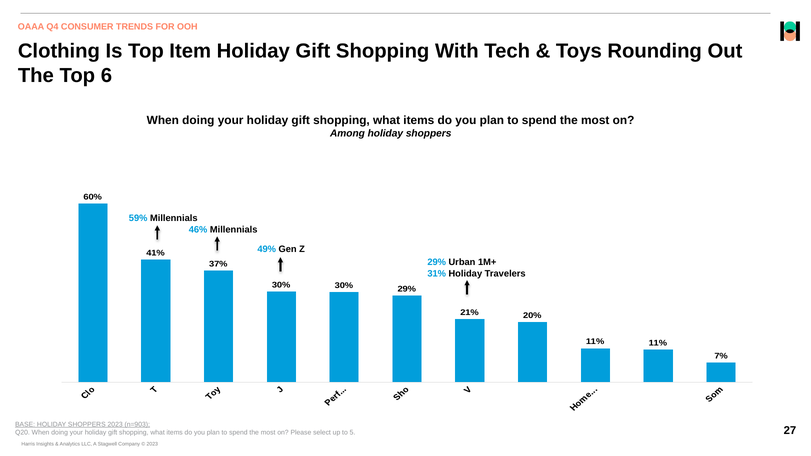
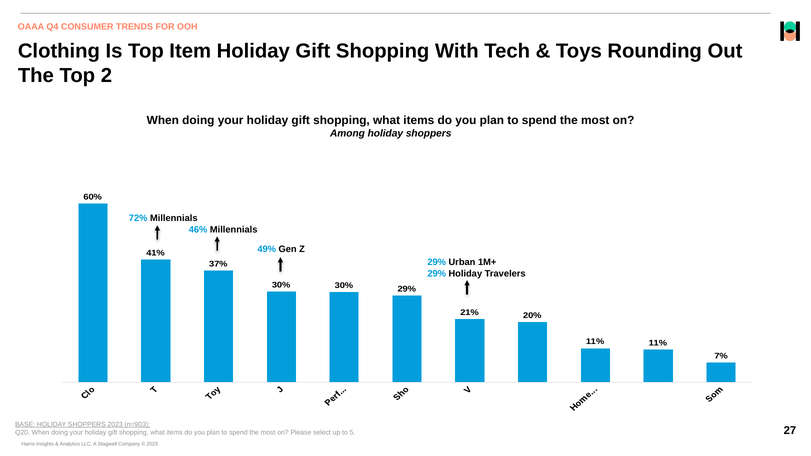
6: 6 -> 2 (106, 75)
59%: 59% -> 72% (138, 218)
31%: 31% -> 29% (437, 274)
